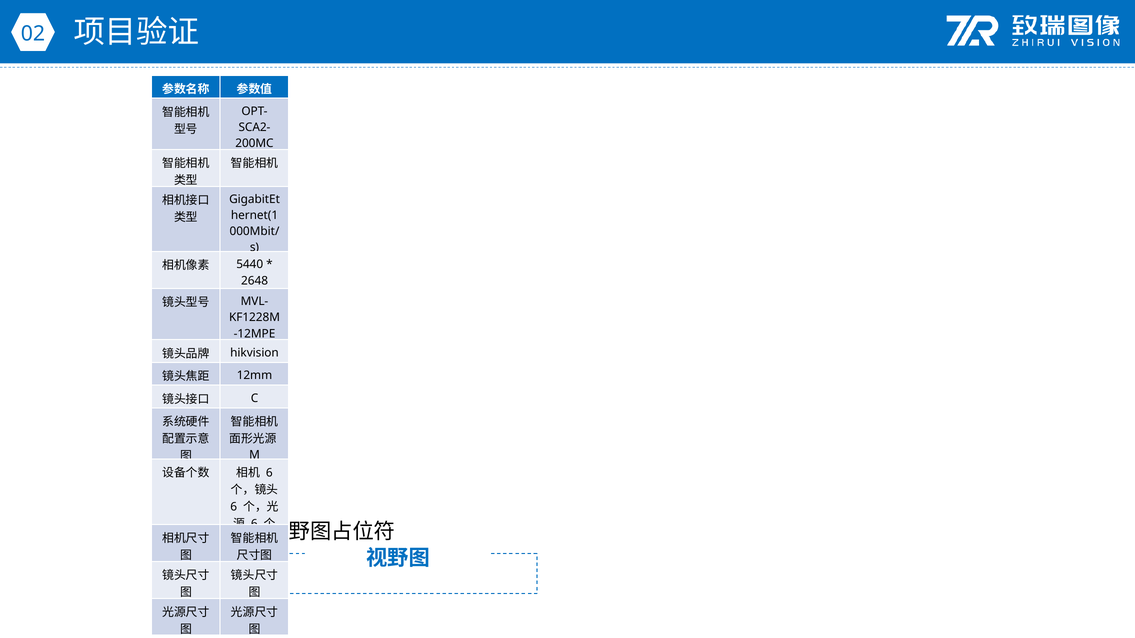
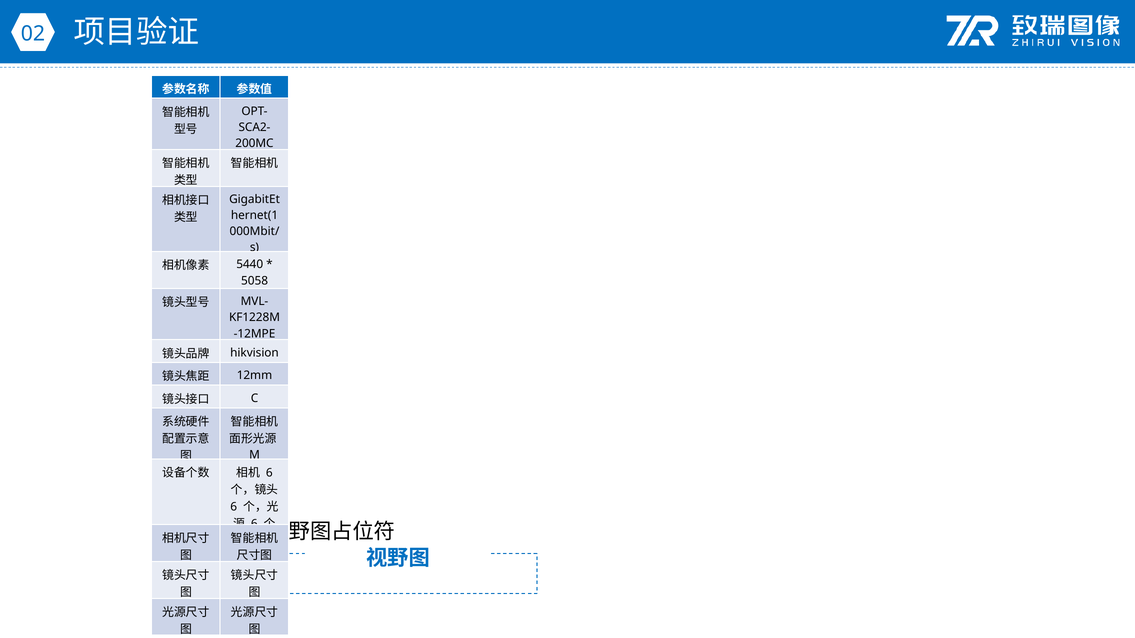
2648: 2648 -> 5058 (255, 281)
